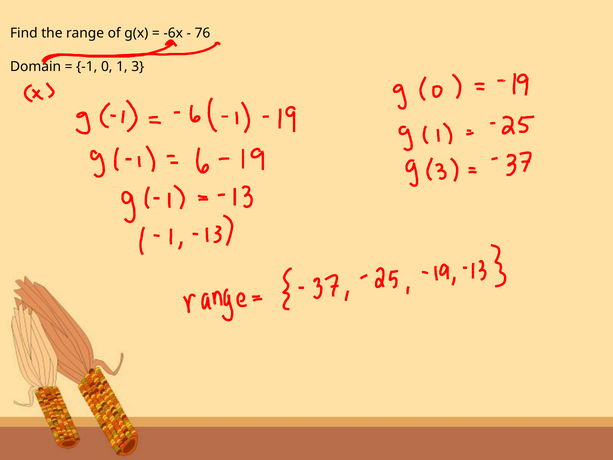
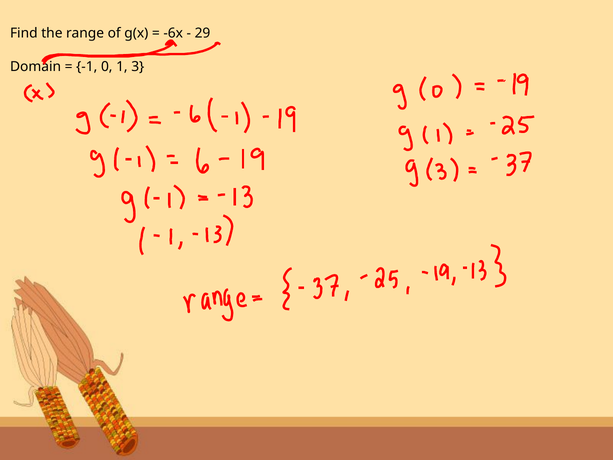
76: 76 -> 29 (203, 33)
